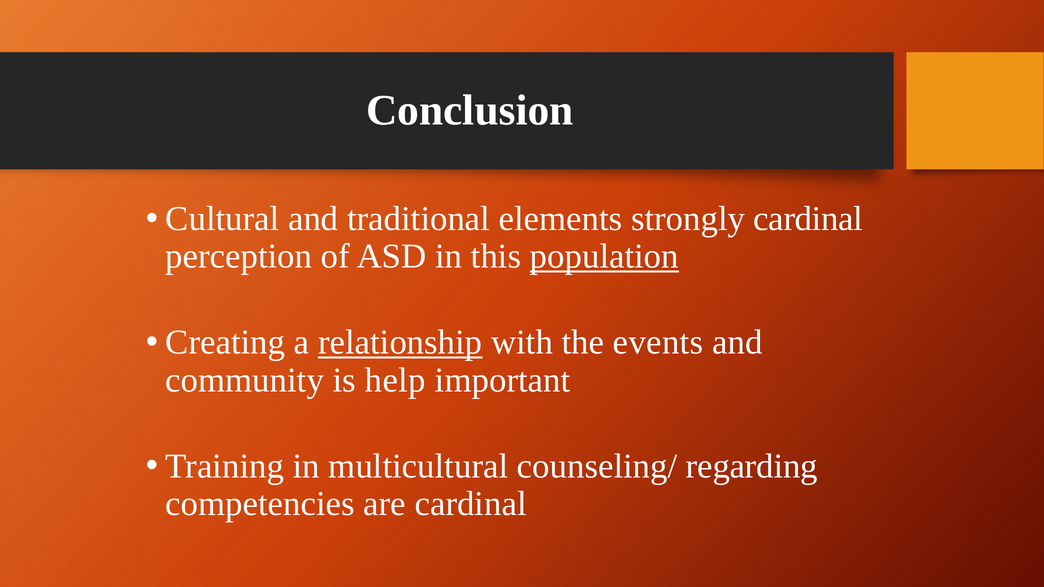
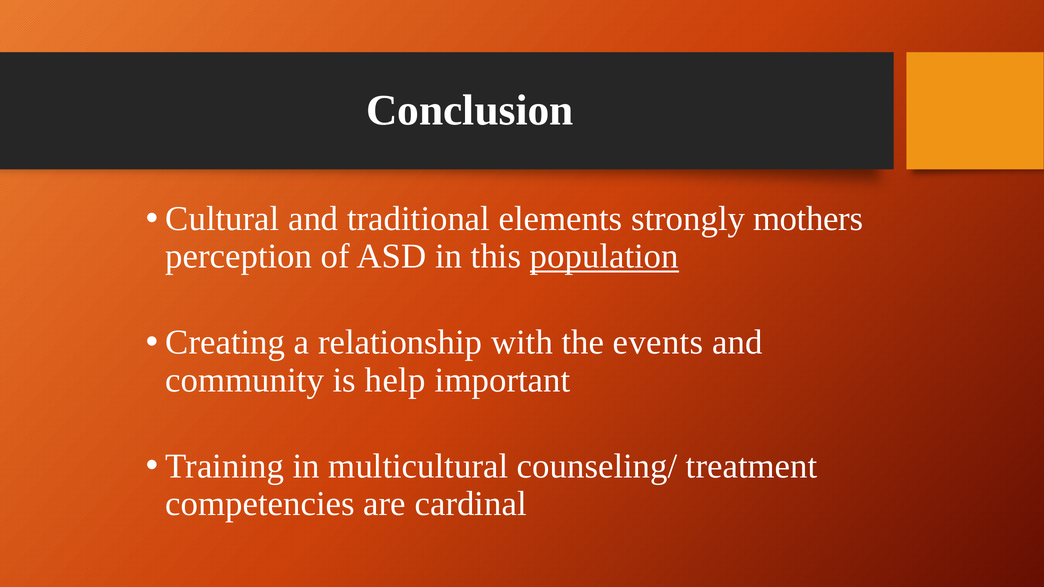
strongly cardinal: cardinal -> mothers (808, 219)
relationship underline: present -> none (400, 343)
regarding: regarding -> treatment (752, 466)
